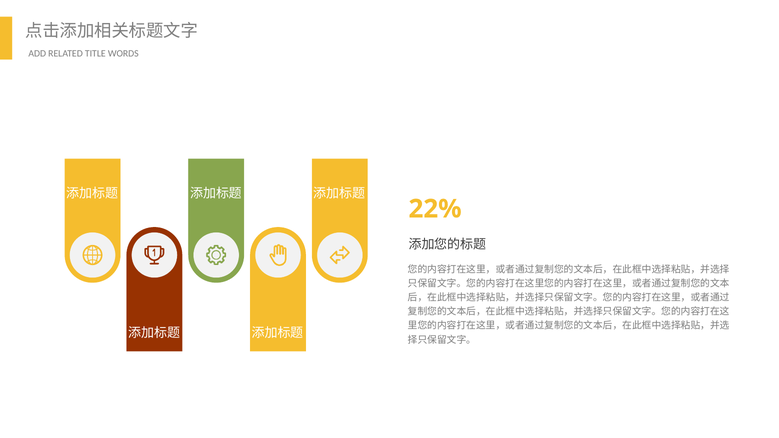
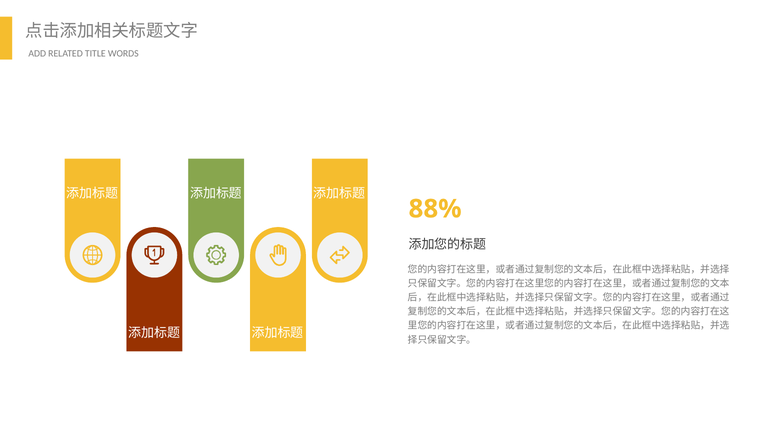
22%: 22% -> 88% (435, 209)
